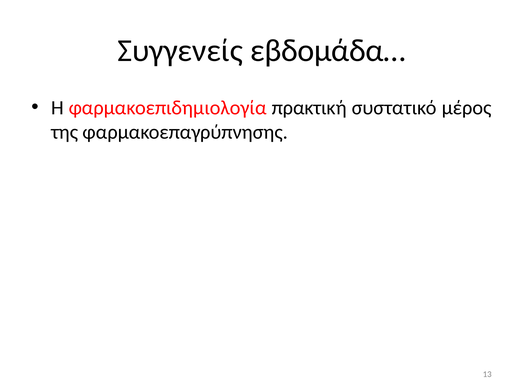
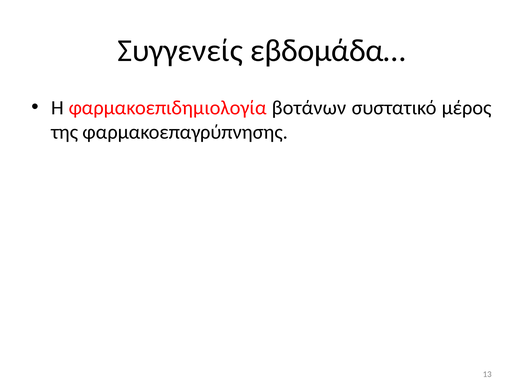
πρακτική: πρακτική -> βοτάνων (309, 108)
